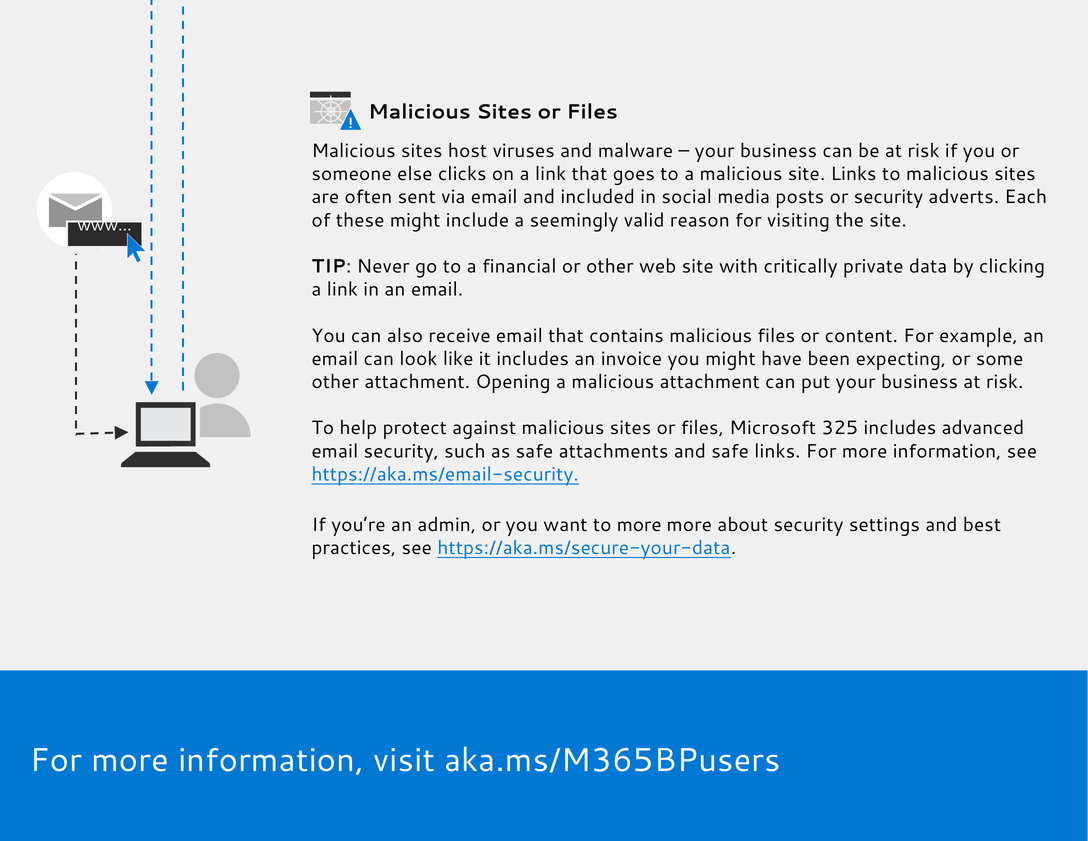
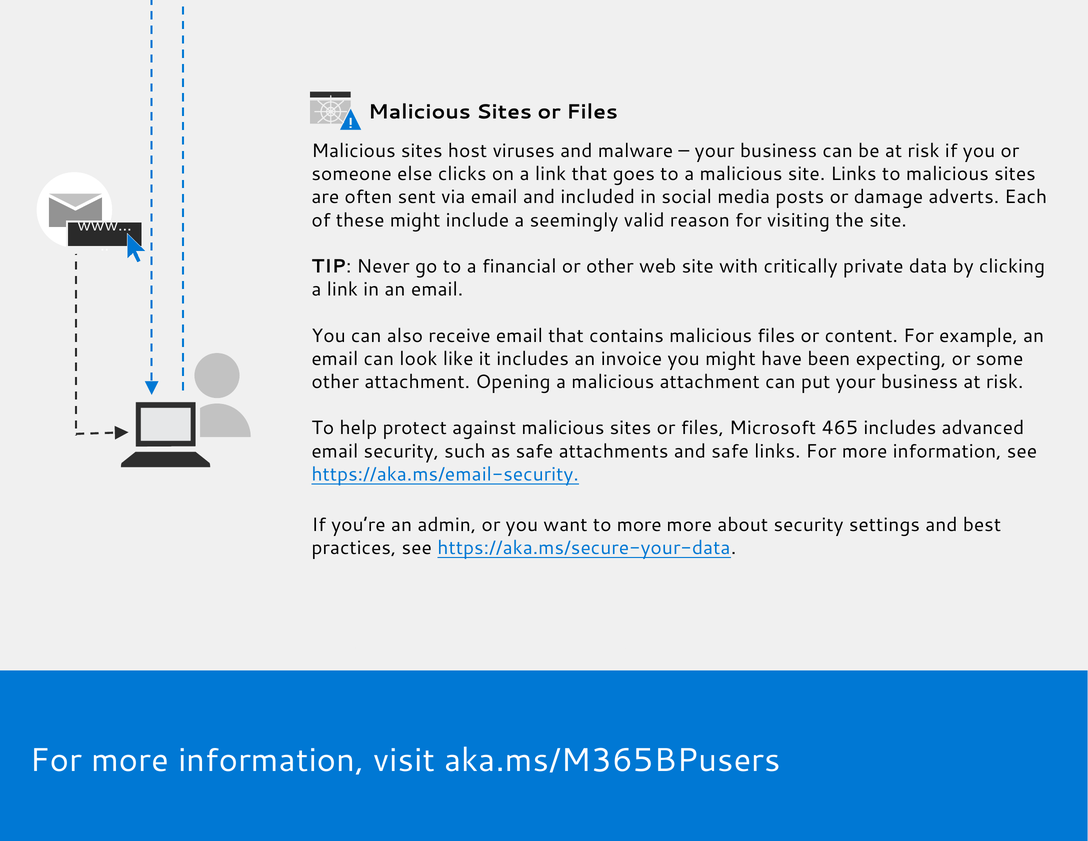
or security: security -> damage (888, 197)
325: 325 -> 465 (840, 428)
